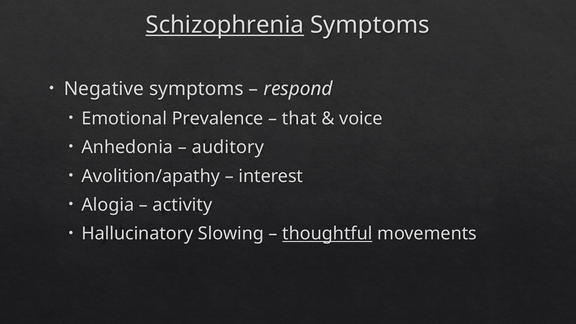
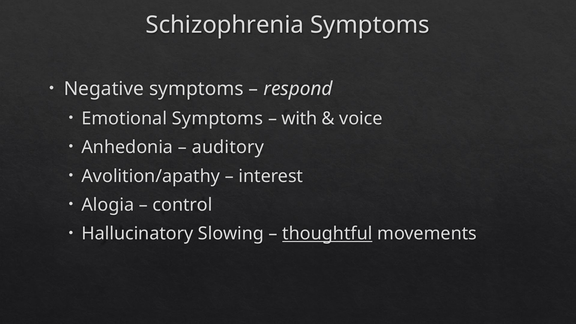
Schizophrenia underline: present -> none (225, 25)
Emotional Prevalence: Prevalence -> Symptoms (217, 118)
that: that -> with (299, 118)
activity: activity -> control (183, 205)
